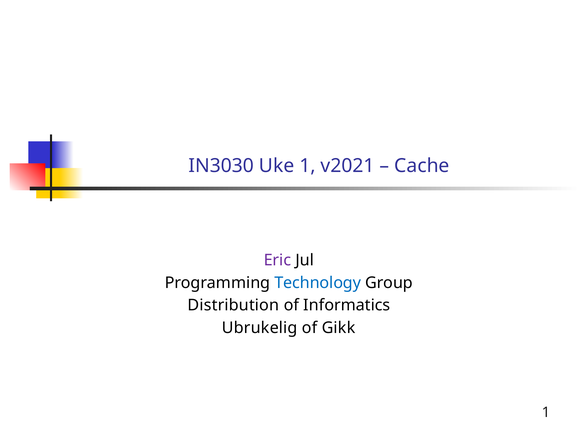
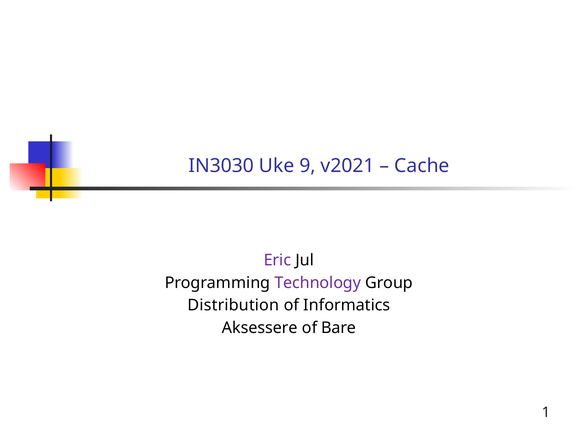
Uke 1: 1 -> 9 (307, 166)
Technology colour: blue -> purple (318, 283)
Ubrukelig: Ubrukelig -> Aksessere (260, 328)
Gikk: Gikk -> Bare (339, 328)
